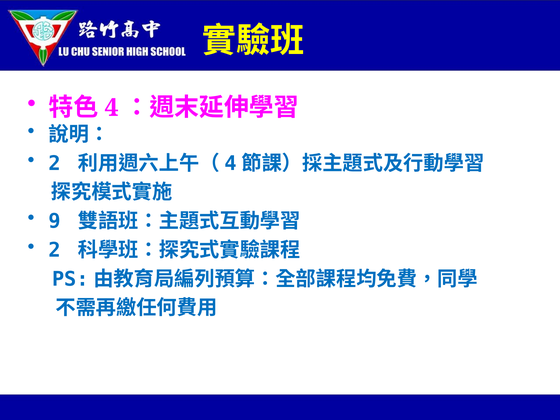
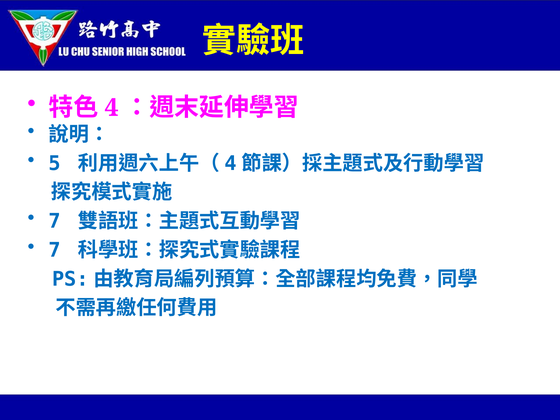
2: 2 -> 5 (55, 163)
9: 9 -> 7 (55, 221)
2: 2 -> 7 (55, 250)
